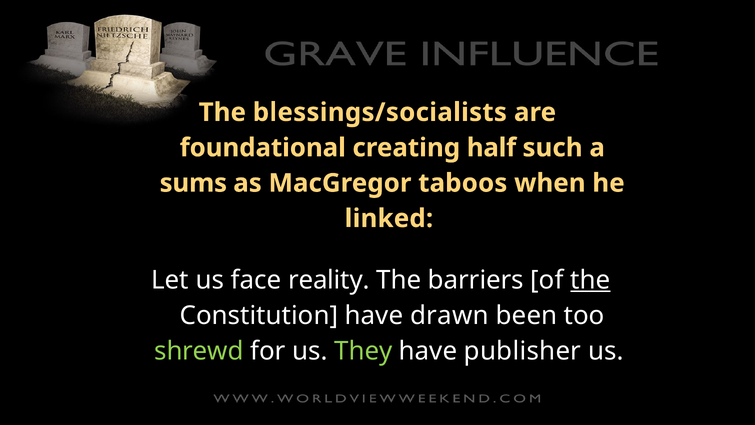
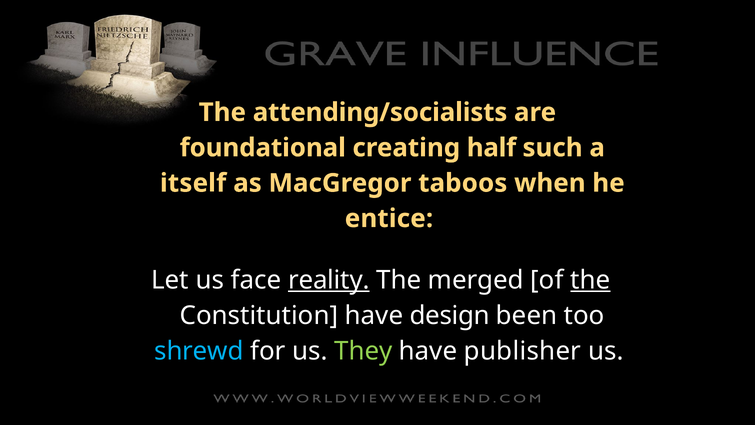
blessings/socialists: blessings/socialists -> attending/socialists (380, 112)
sums: sums -> itself (193, 183)
linked: linked -> entice (389, 218)
reality underline: none -> present (329, 280)
barriers: barriers -> merged (476, 280)
drawn: drawn -> design (450, 315)
shrewd colour: light green -> light blue (199, 351)
